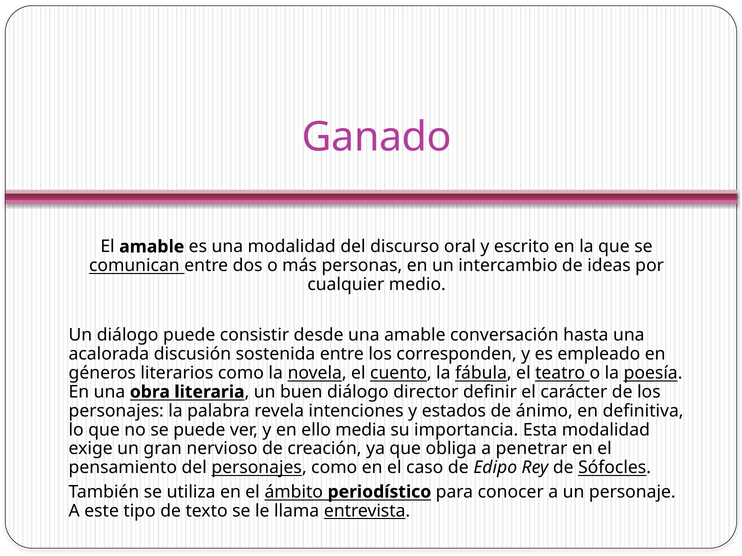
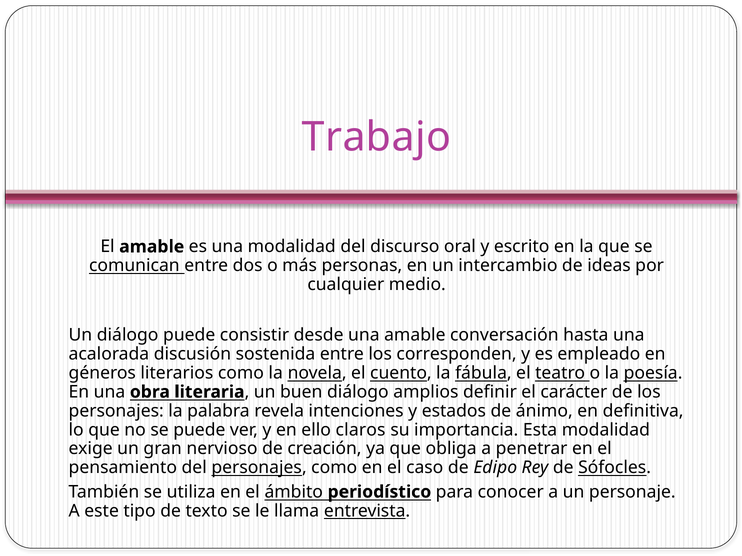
Ganado: Ganado -> Trabajo (376, 137)
director: director -> amplios (426, 392)
media: media -> claros (361, 430)
